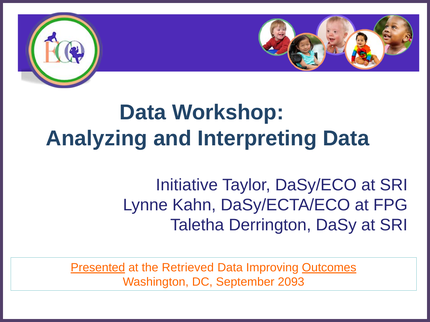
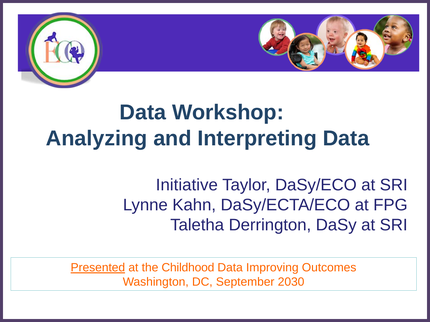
Retrieved: Retrieved -> Childhood (188, 268)
Outcomes underline: present -> none (329, 268)
2093: 2093 -> 2030 (291, 282)
